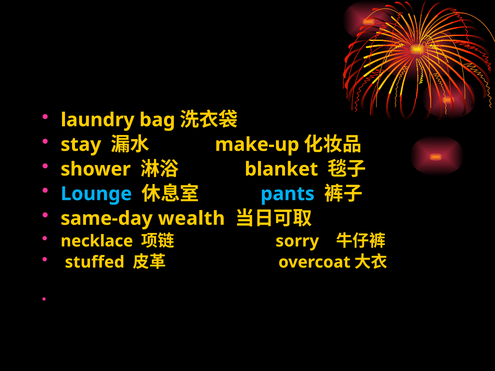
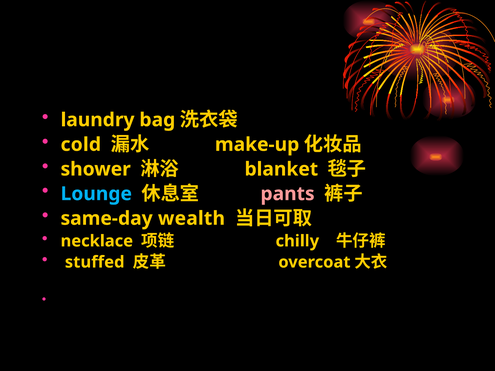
stay: stay -> cold (81, 145)
pants colour: light blue -> pink (288, 194)
sorry: sorry -> chilly (297, 241)
